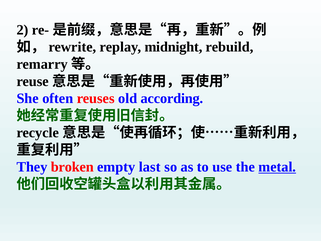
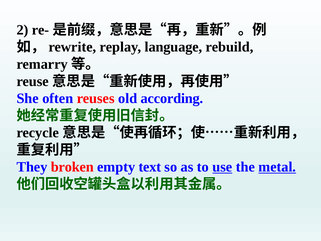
midnight: midnight -> language (173, 47)
last: last -> text (150, 167)
use underline: none -> present (222, 167)
